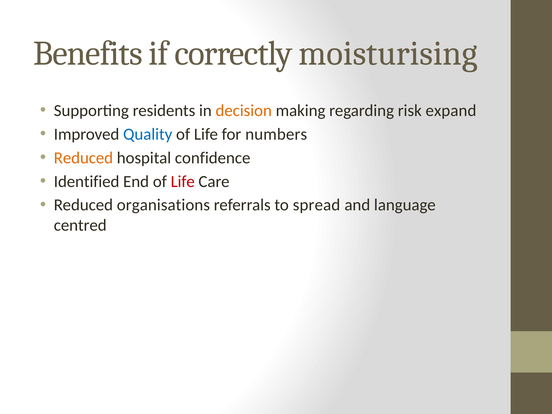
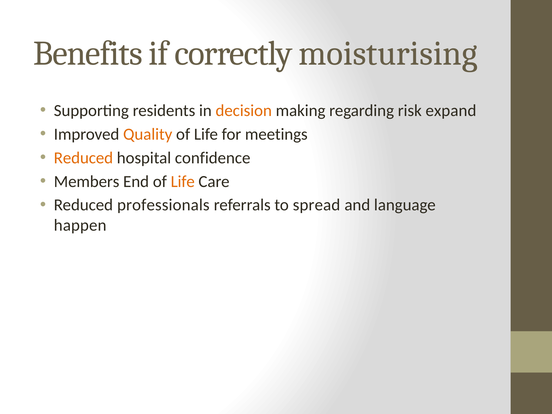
Quality colour: blue -> orange (148, 134)
numbers: numbers -> meetings (276, 134)
Identified: Identified -> Members (87, 181)
Life colour: red -> orange (183, 181)
organisations: organisations -> professionals (163, 205)
centred: centred -> happen (80, 225)
